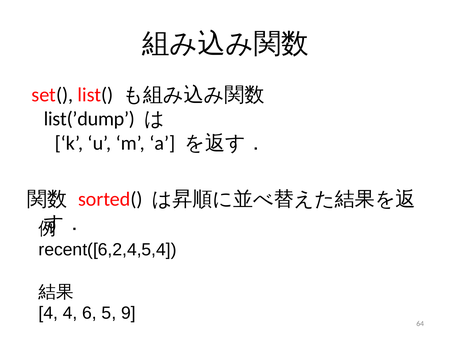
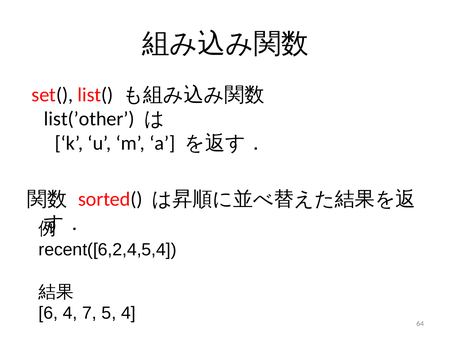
list(’dump: list(’dump -> list(’other (89, 119)
4: 4 -> 6 (48, 312)
6: 6 -> 7 (90, 312)
5 9: 9 -> 4 (128, 312)
